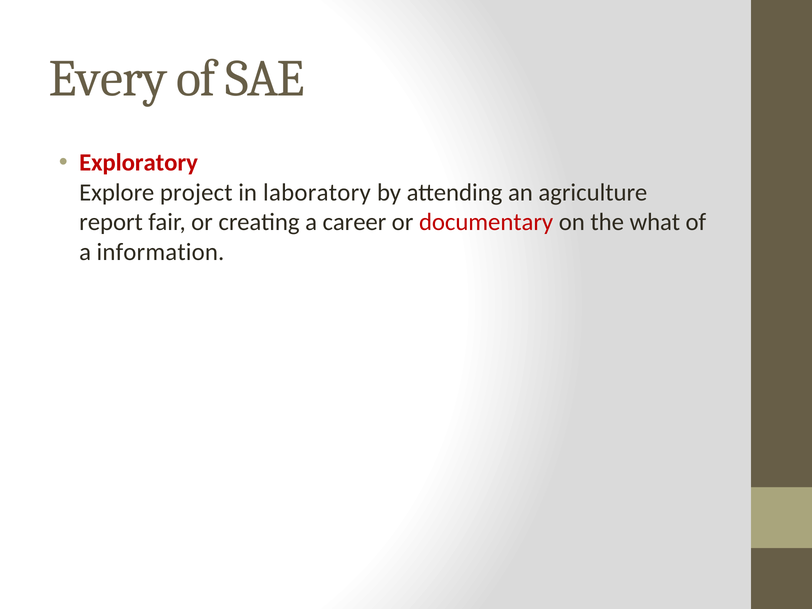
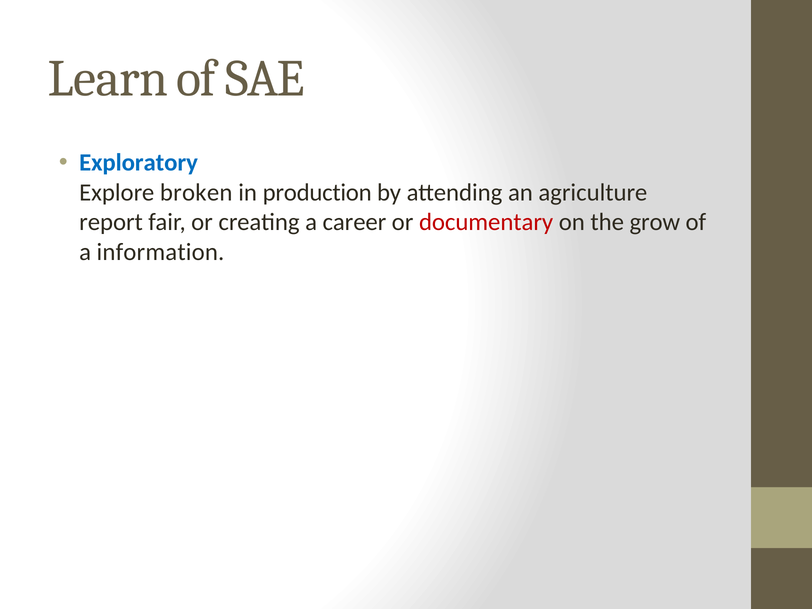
Every: Every -> Learn (108, 79)
Exploratory colour: red -> blue (139, 163)
project: project -> broken (196, 193)
laboratory: laboratory -> production (317, 193)
what: what -> grow (655, 222)
